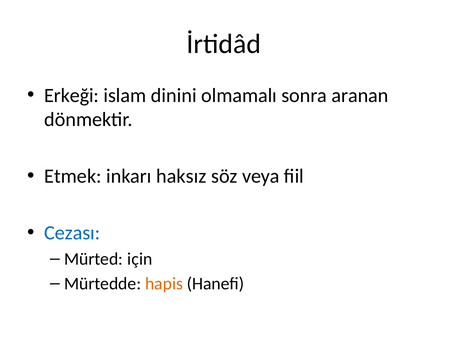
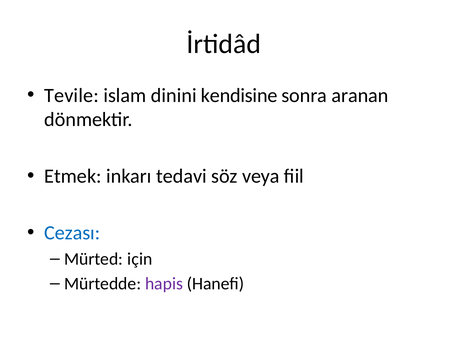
Erkeği: Erkeği -> Tevile (72, 95)
olmamalı: olmamalı -> kendisine (239, 95)
haksız: haksız -> tedavi (181, 176)
hapis colour: orange -> purple (164, 283)
